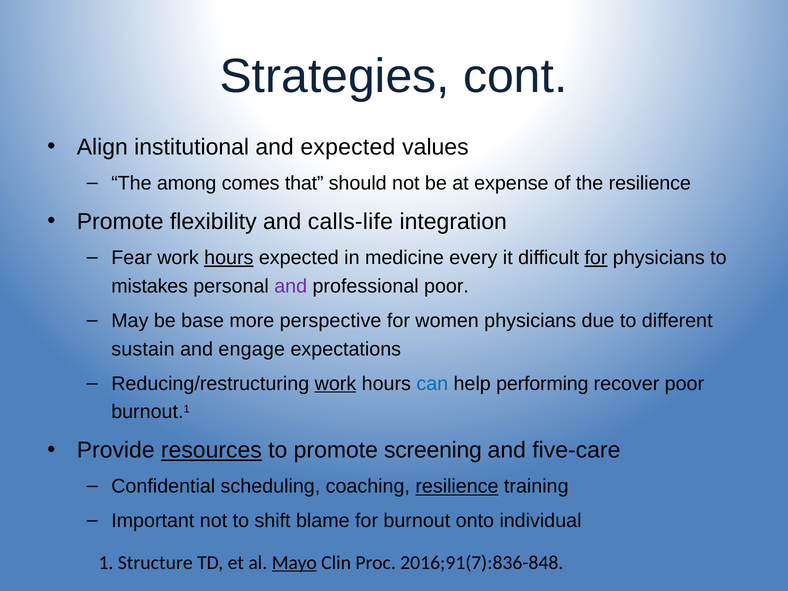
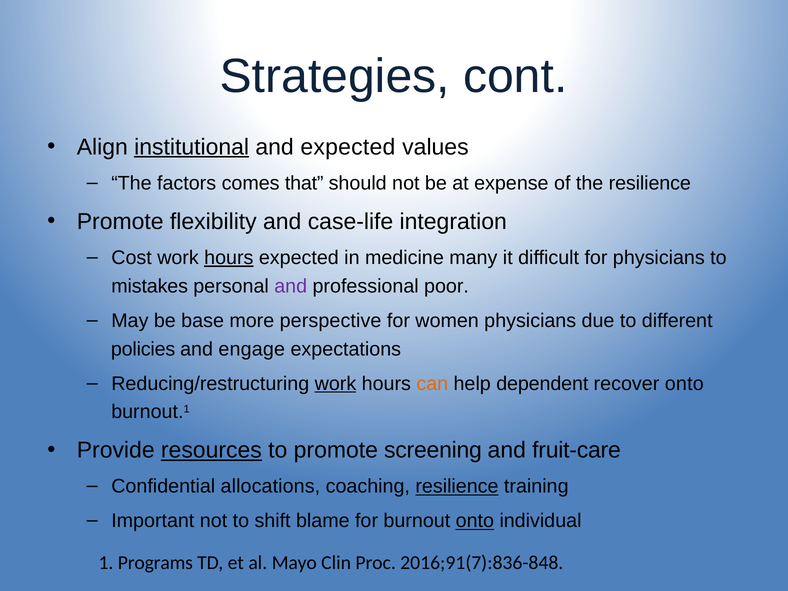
institutional underline: none -> present (192, 147)
among: among -> factors (187, 183)
calls-life: calls-life -> case-life (350, 222)
Fear: Fear -> Cost (132, 258)
every: every -> many (473, 258)
for underline: present -> none (596, 258)
sustain: sustain -> policies (143, 349)
can colour: blue -> orange (432, 384)
performing: performing -> dependent (542, 384)
recover poor: poor -> onto (684, 384)
five-care: five-care -> fruit-care (576, 450)
scheduling: scheduling -> allocations (270, 486)
onto underline: none -> present (475, 521)
Structure: Structure -> Programs (155, 563)
Mayo underline: present -> none (294, 563)
